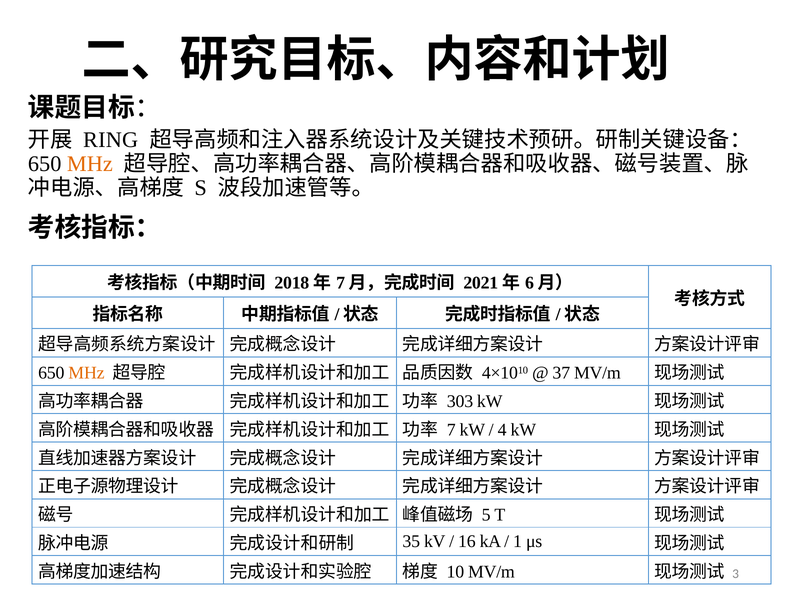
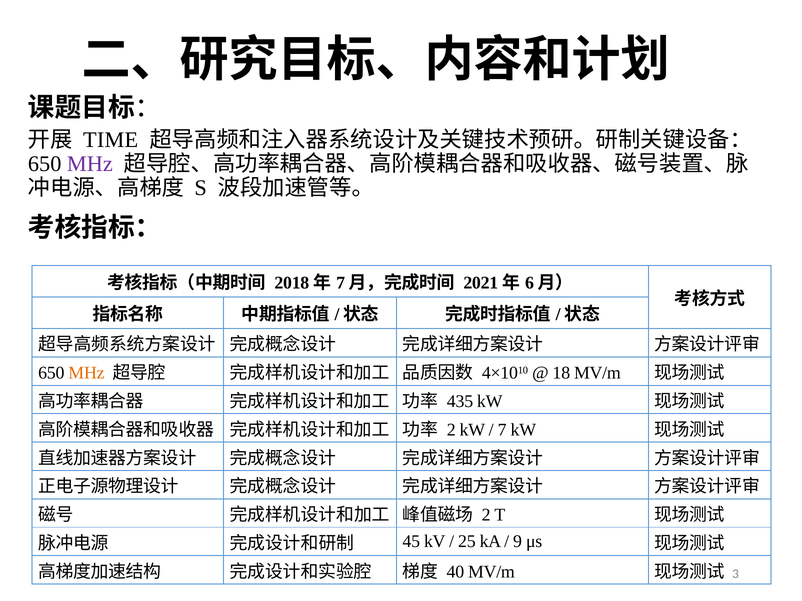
RING: RING -> TIME (111, 140)
MHz colour: orange -> purple (90, 164)
37: 37 -> 18 (561, 373)
303: 303 -> 435 (460, 402)
7: 7 -> 2 (451, 430)
4: 4 -> 7 (502, 430)
5: 5 -> 2 (486, 515)
35: 35 -> 45 (411, 542)
16: 16 -> 25 (467, 542)
1: 1 -> 9 (518, 542)
10: 10 -> 40 (455, 572)
